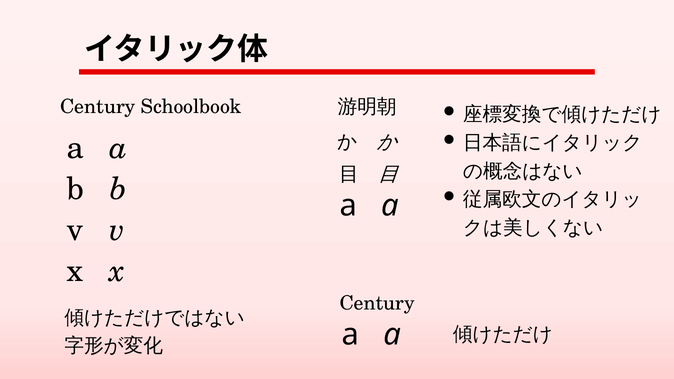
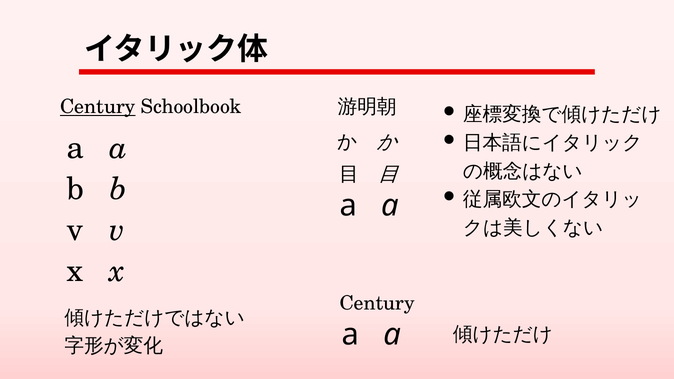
Century underline: none -> present (98, 107)
